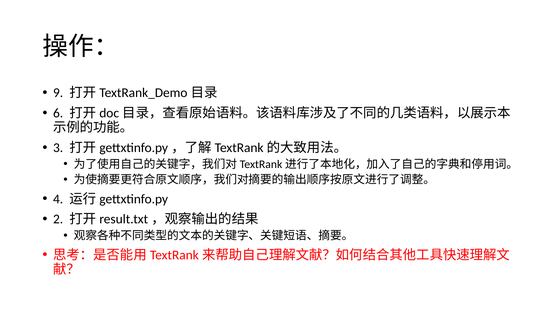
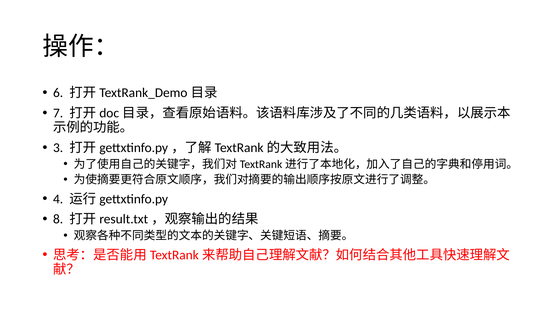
9: 9 -> 6 (58, 93)
6: 6 -> 7 (58, 113)
2: 2 -> 8 (58, 219)
